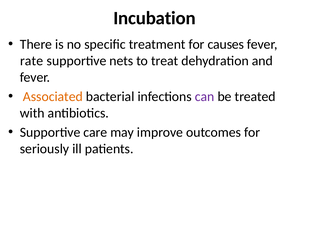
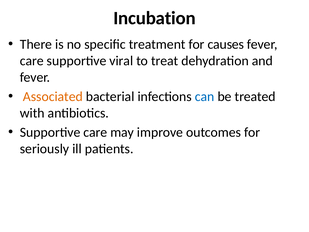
rate: rate -> care (32, 61)
nets: nets -> viral (121, 61)
can colour: purple -> blue (205, 96)
